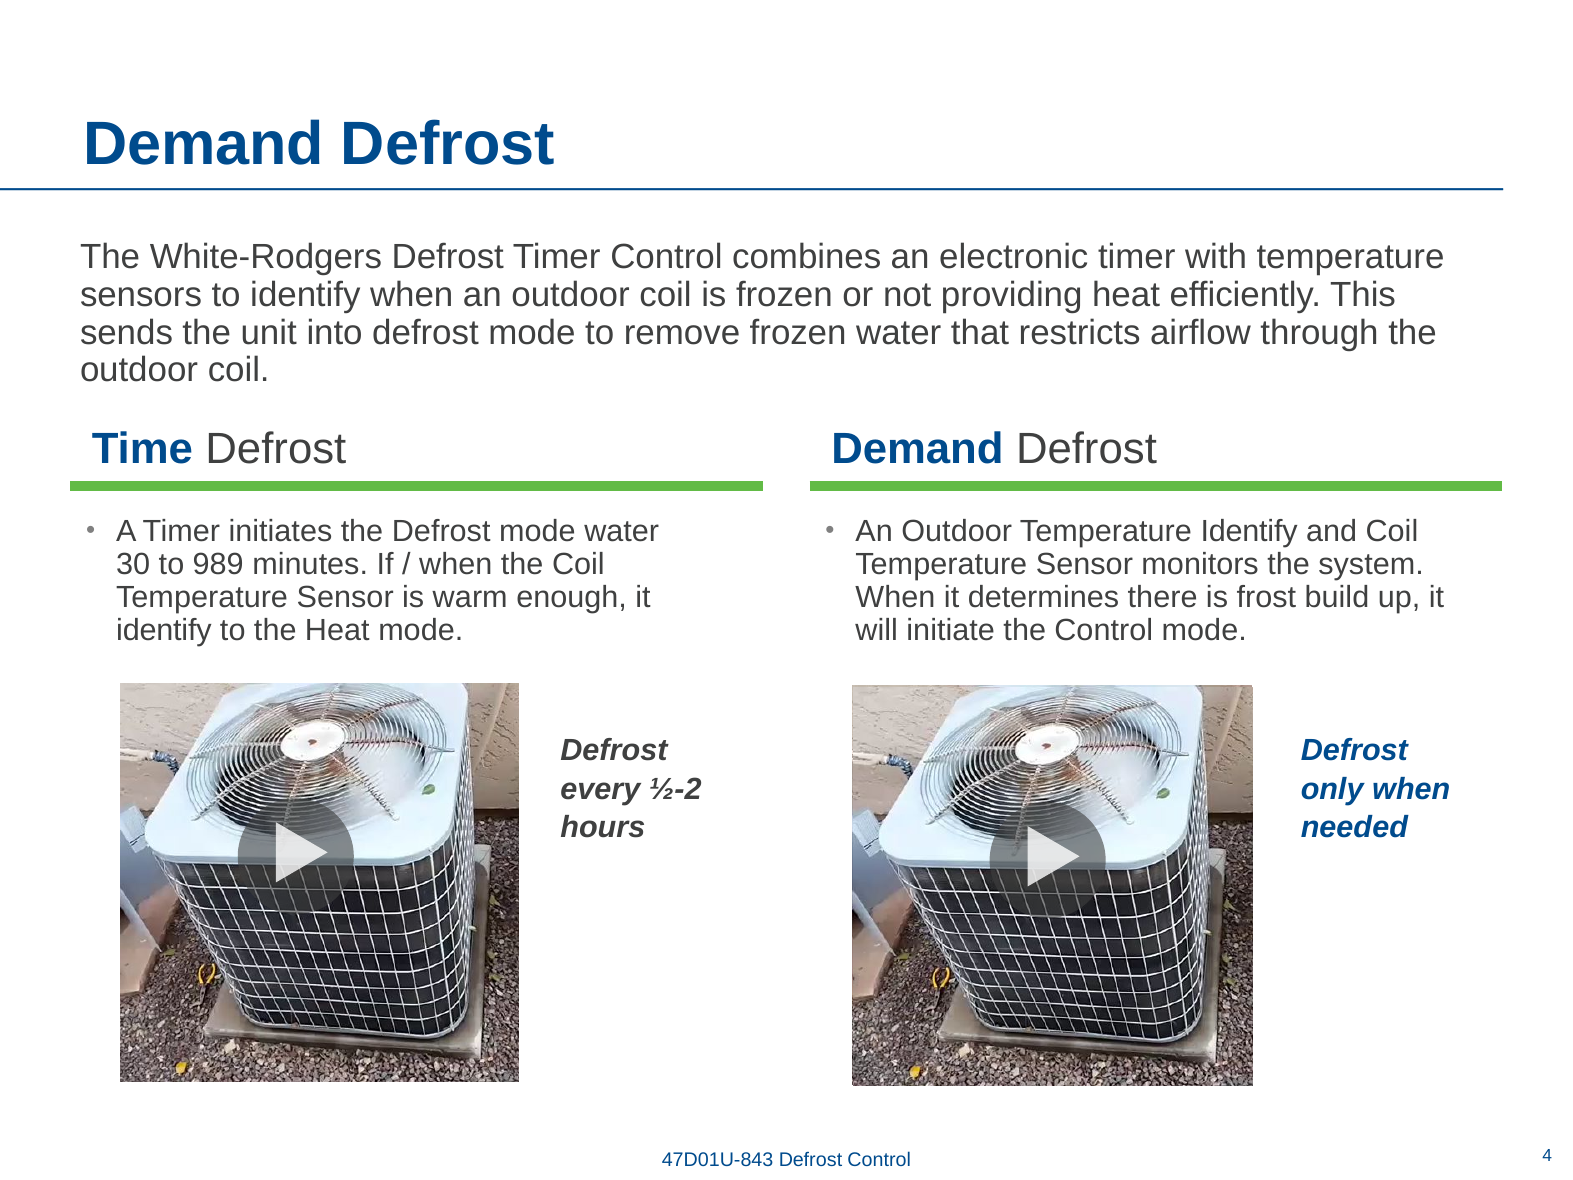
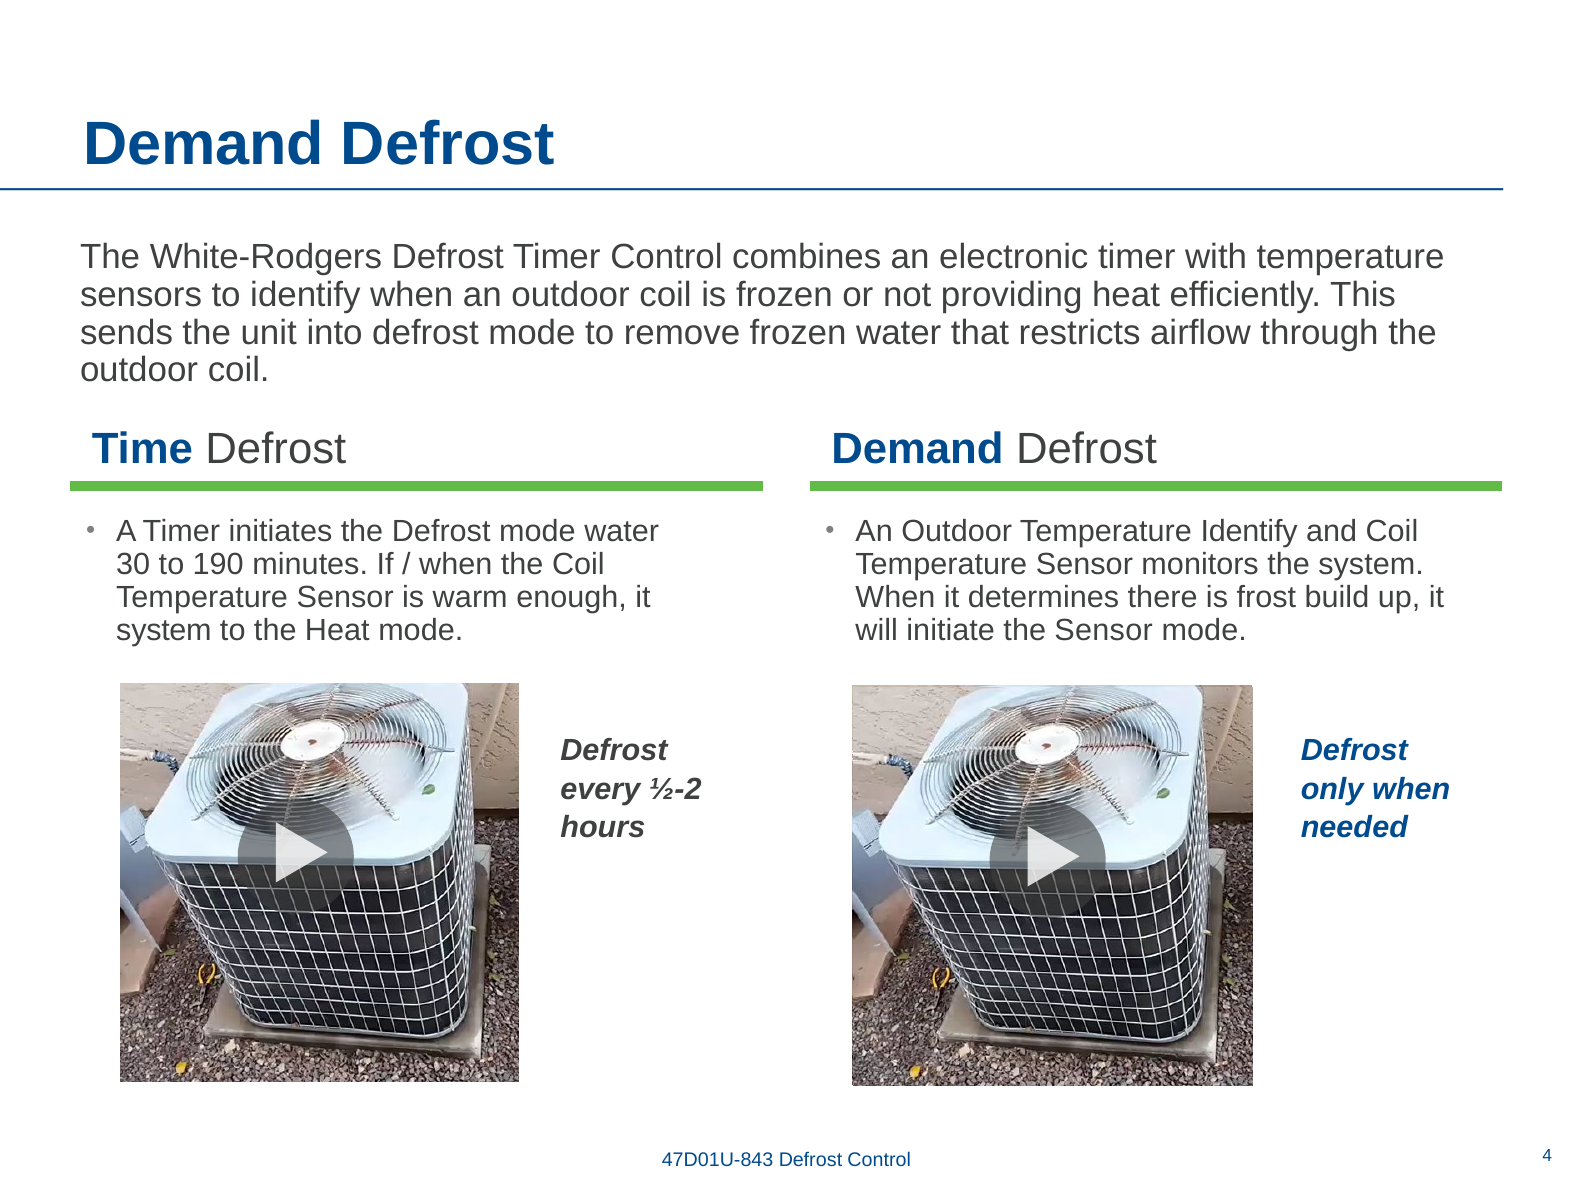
989: 989 -> 190 (218, 565)
identify: identify -> system (164, 631)
the Control: Control -> Sensor (1104, 631)
